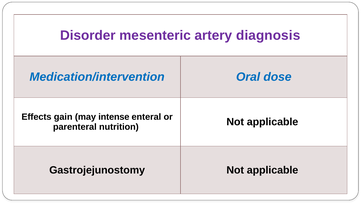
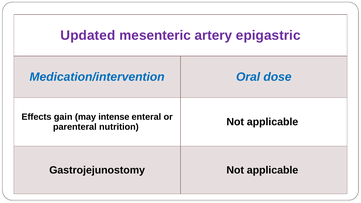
Disorder: Disorder -> Updated (88, 35)
diagnosis: diagnosis -> epigastric (268, 35)
